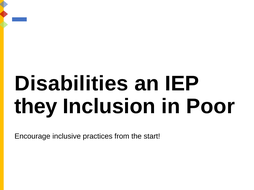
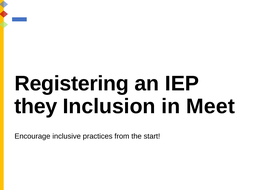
Disabilities: Disabilities -> Registering (72, 84)
Poor: Poor -> Meet (211, 107)
